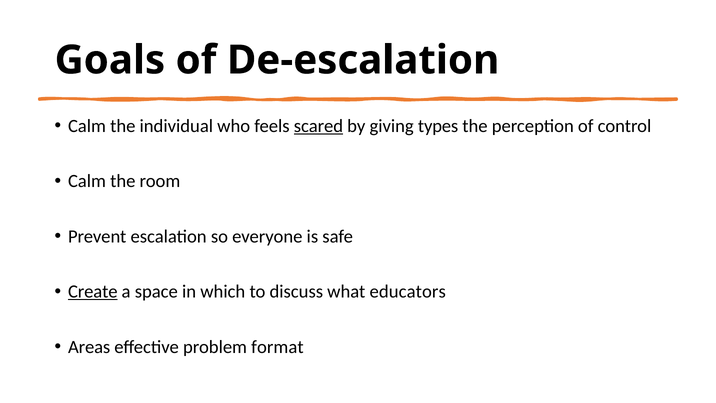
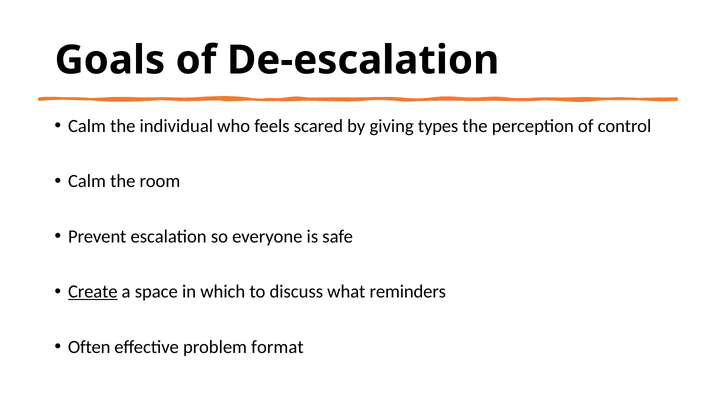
scared underline: present -> none (318, 126)
educators: educators -> reminders (408, 291)
Areas: Areas -> Often (89, 347)
